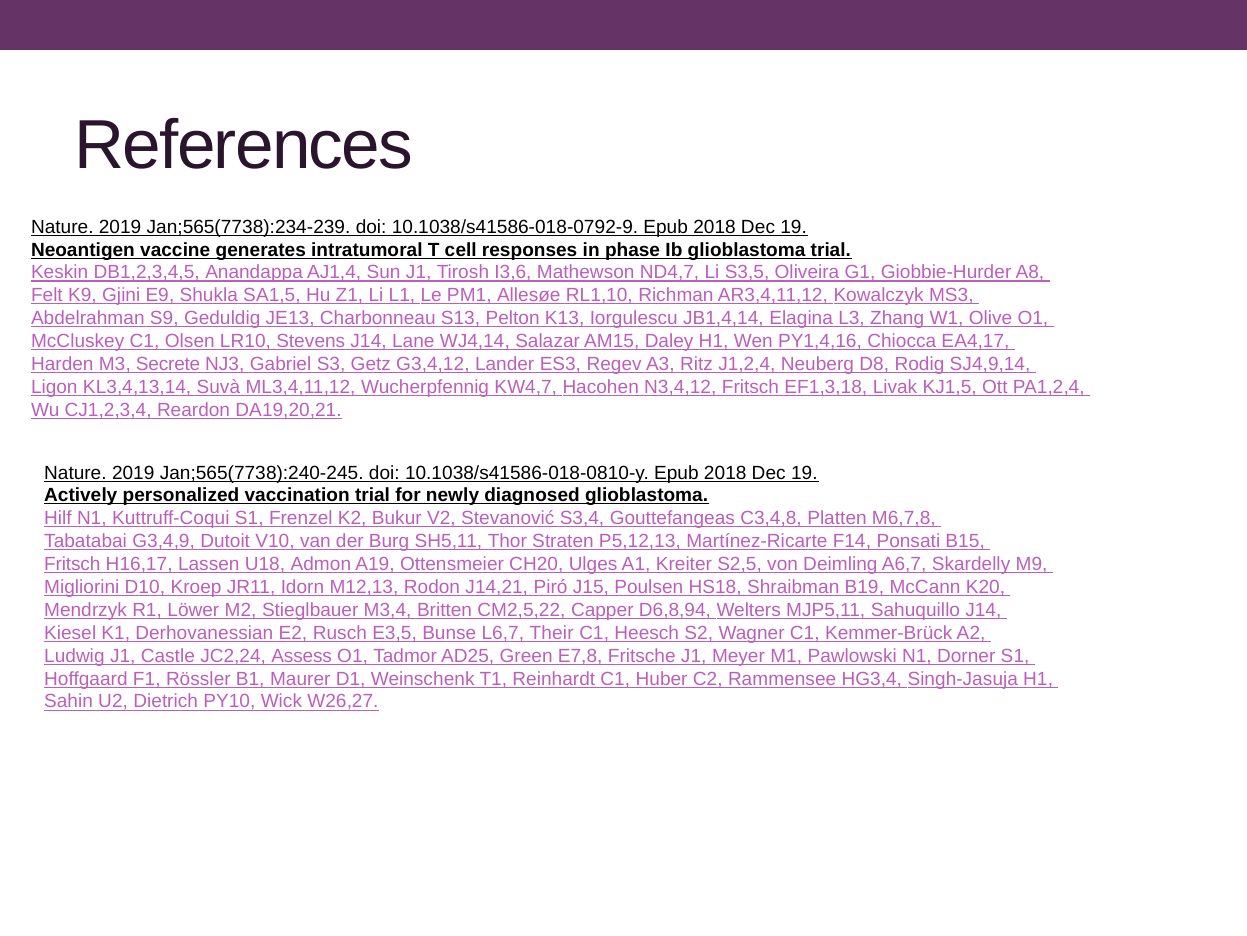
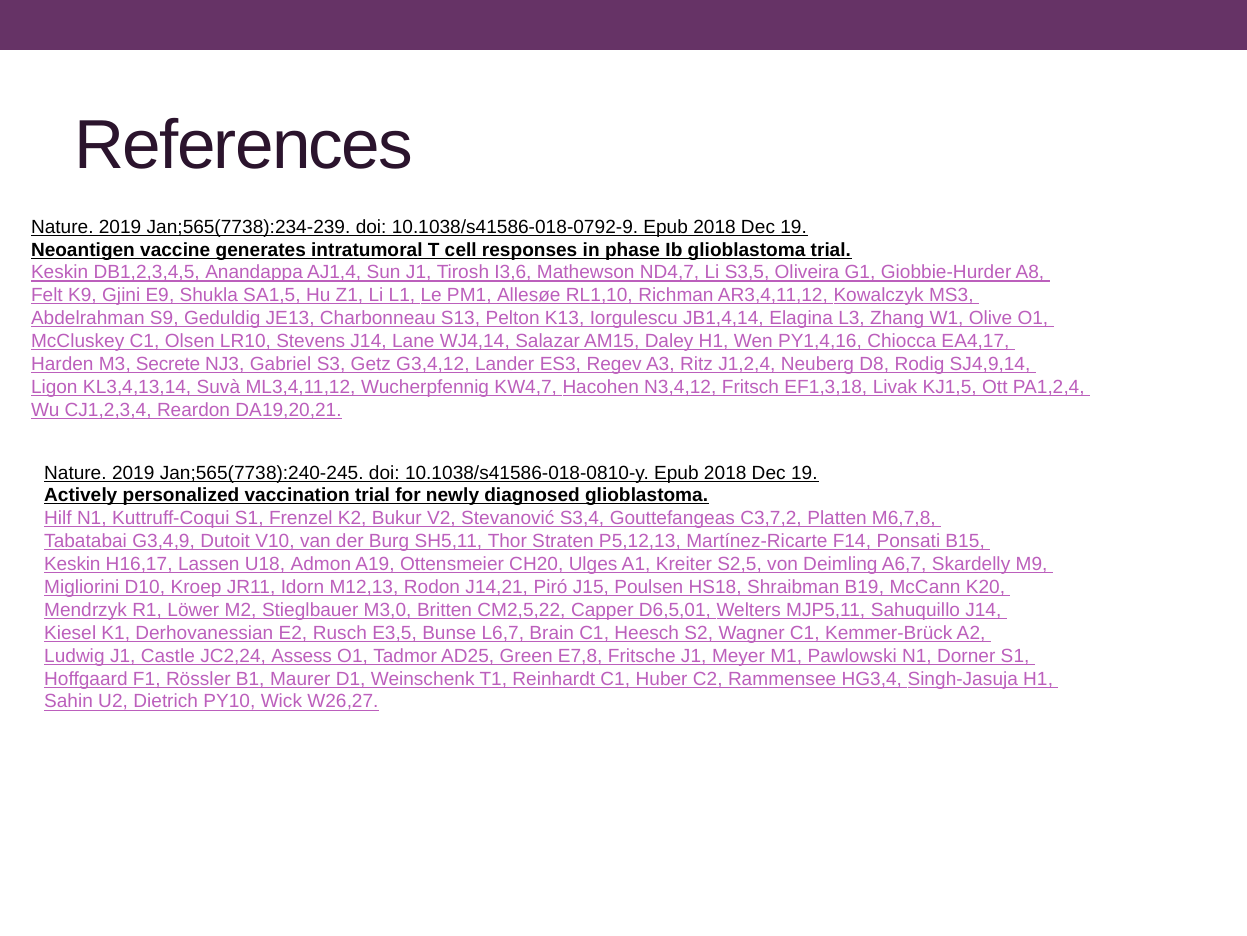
C3,4,8: C3,4,8 -> C3,7,2 (771, 518)
Fritsch: Fritsch -> Keskin (72, 564)
M3,4: M3,4 -> M3,0 (388, 610)
D6,8,94: D6,8,94 -> D6,5,01 (675, 610)
Their: Their -> Brain (552, 632)
